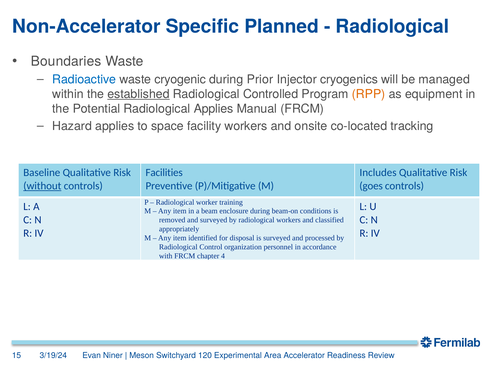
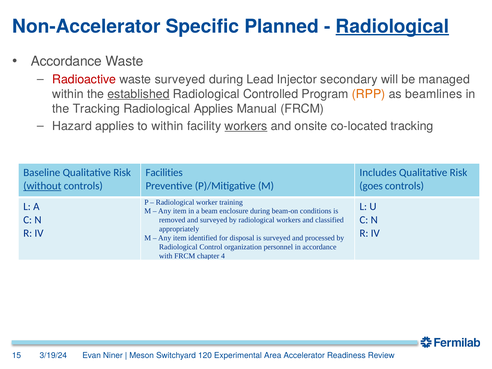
Radiological underline: none -> present (392, 26)
Boundaries: Boundaries -> Accordance (66, 61)
Radioactive colour: blue -> red (84, 79)
waste cryogenic: cryogenic -> surveyed (180, 79)
Prior: Prior -> Lead (260, 79)
cryogenics: cryogenics -> secondary (349, 79)
equipment: equipment -> beamlines (434, 94)
the Potential: Potential -> Tracking (96, 109)
to space: space -> within (167, 126)
workers underline: none -> present (246, 126)
